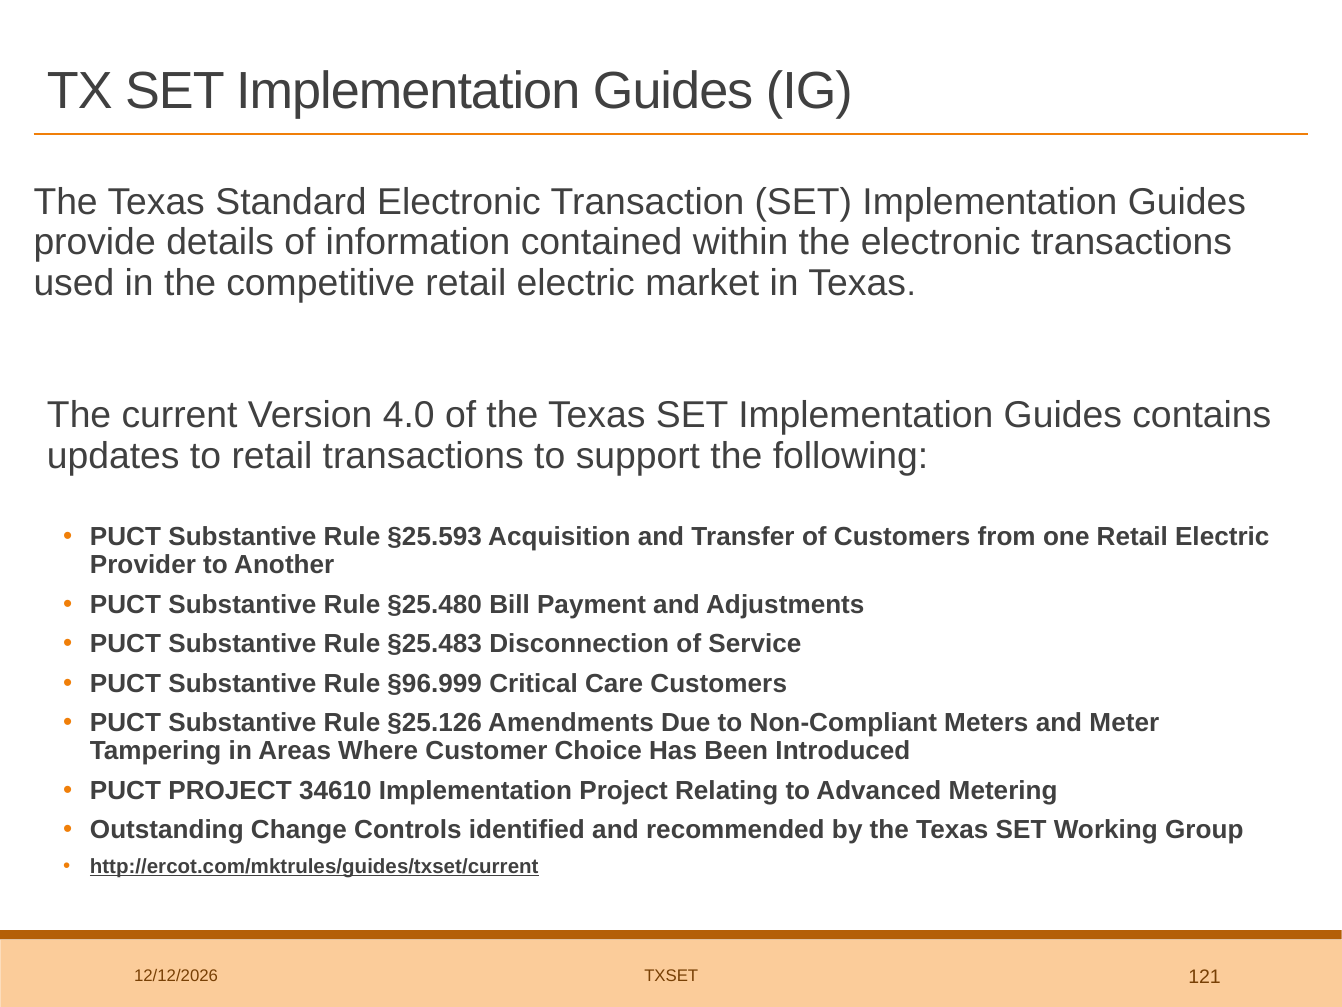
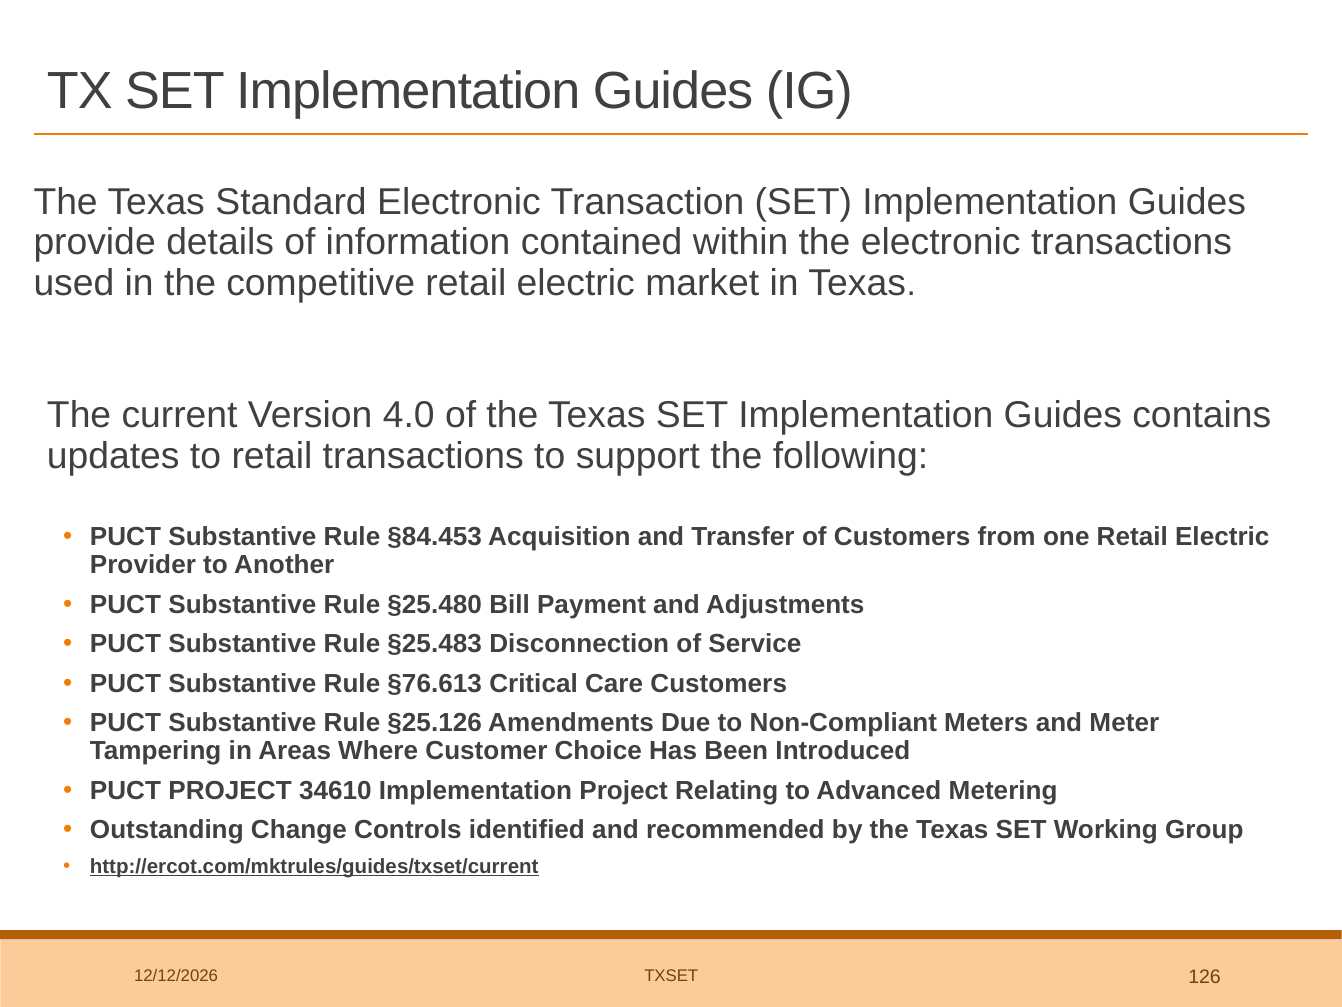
§25.593: §25.593 -> §84.453 (435, 537)
§96.999: §96.999 -> §76.613 (435, 683)
121: 121 -> 126 (1205, 976)
